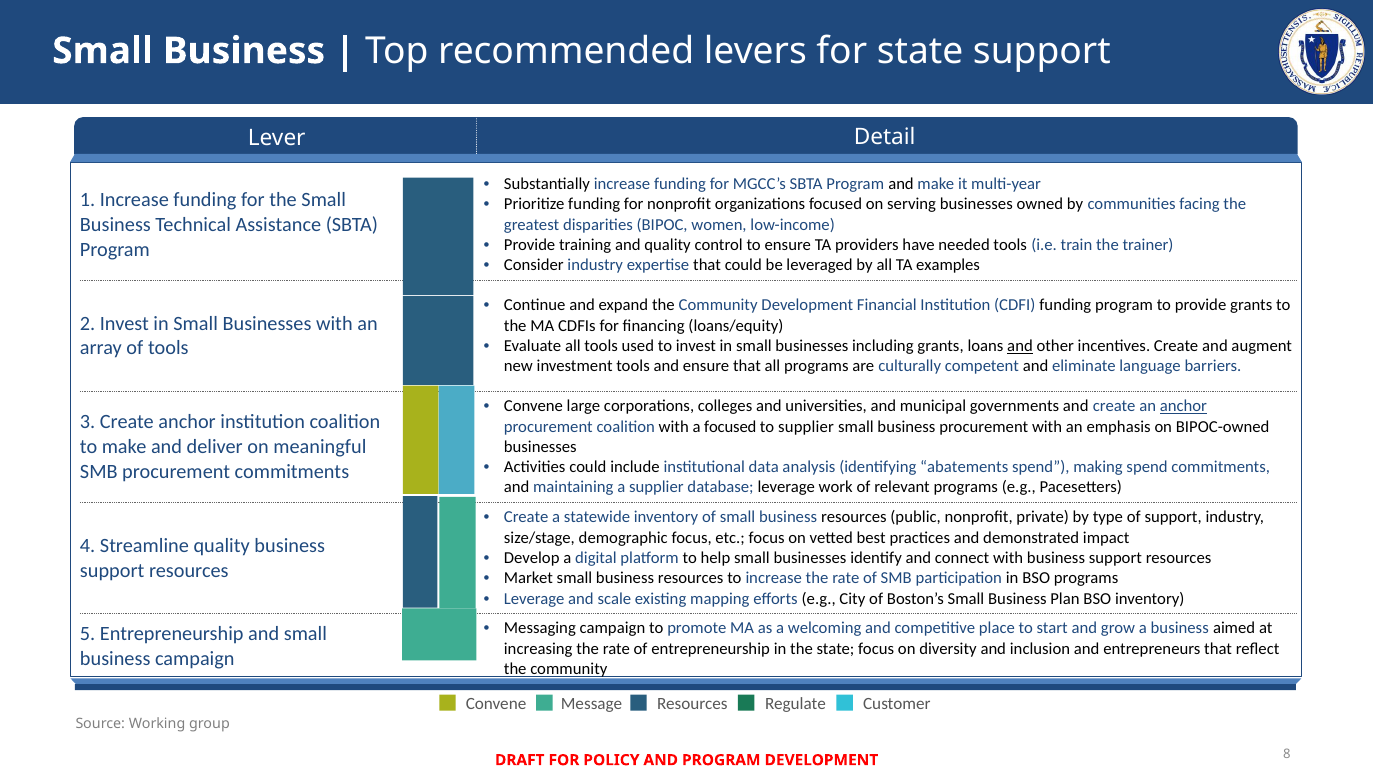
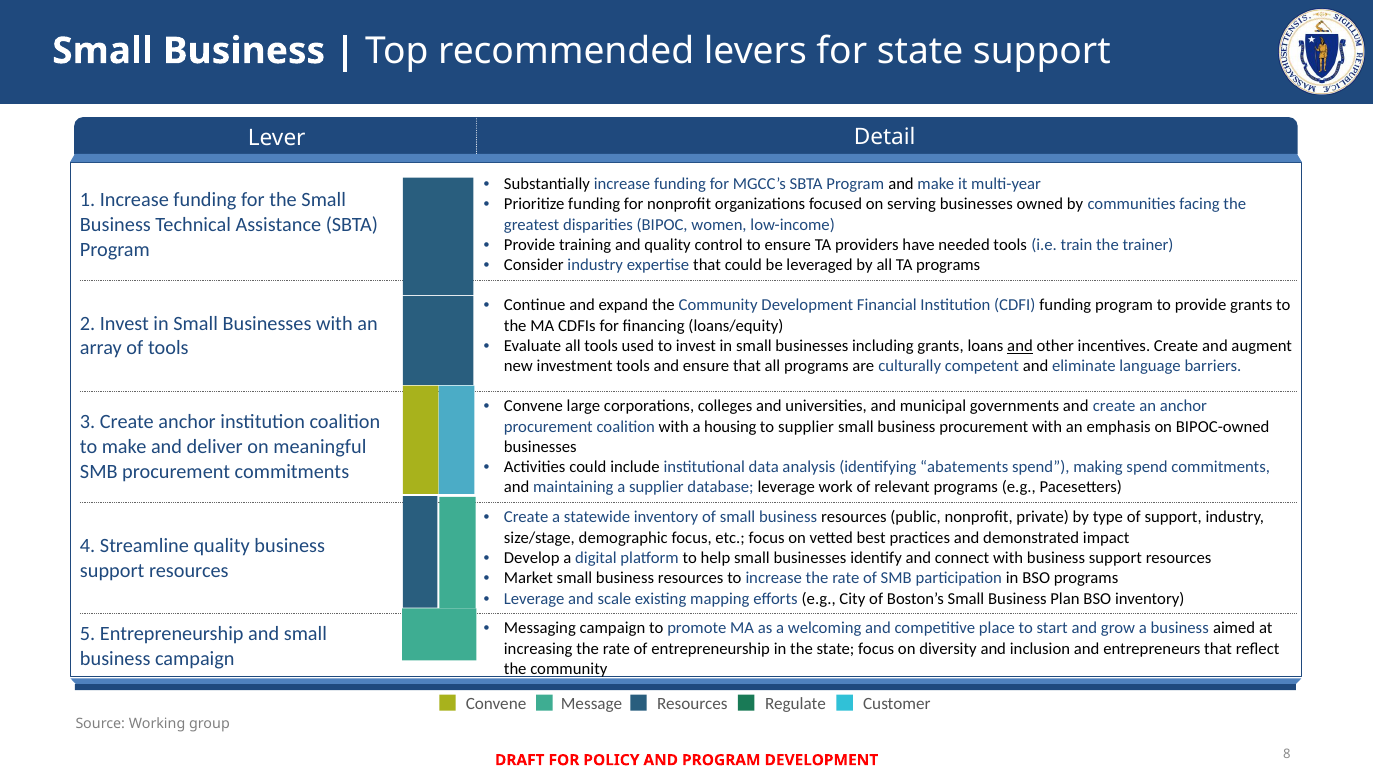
TA examples: examples -> programs (948, 265)
anchor underline: present -> none (1183, 406)
a focused: focused -> housing (730, 427)
